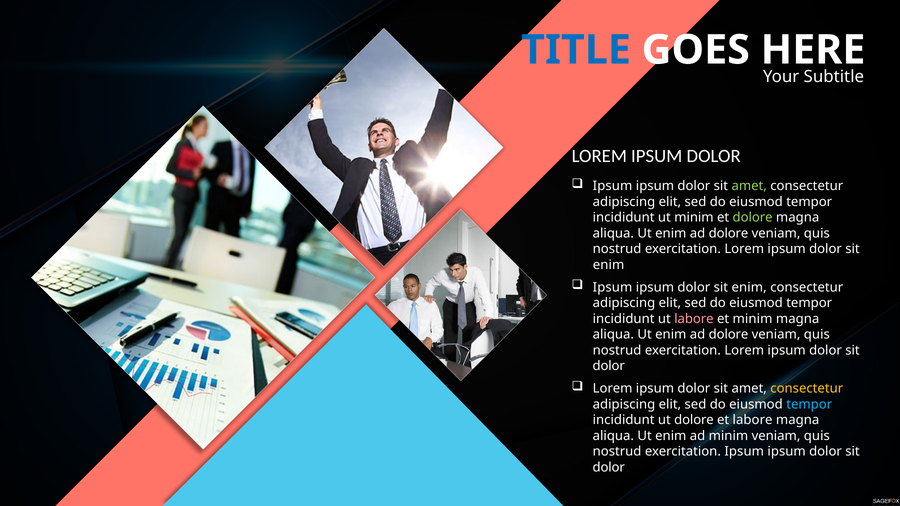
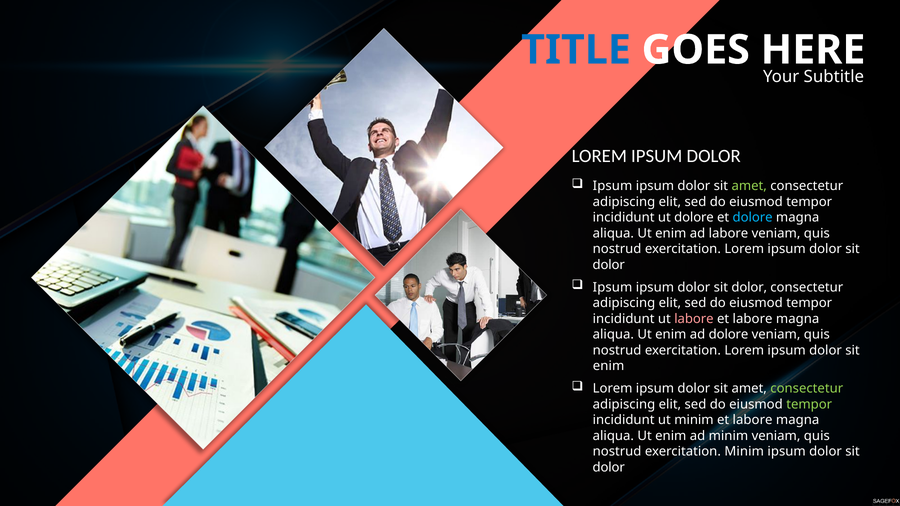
ut minim: minim -> dolore (694, 218)
dolore colour: light green -> light blue (753, 218)
dolore: dolore -> labore (728, 233)
enim: enim -> dolor (609, 265)
enim: enim -> dolor (749, 287)
minim: minim -> labore (753, 319)
dolor: dolor -> enim (609, 366)
consectetur colour: yellow -> light green (807, 389)
tempor colour: light blue -> light green (809, 404)
ut dolore: dolore -> minim (694, 420)
exercitation Ipsum: Ipsum -> Minim (744, 452)
